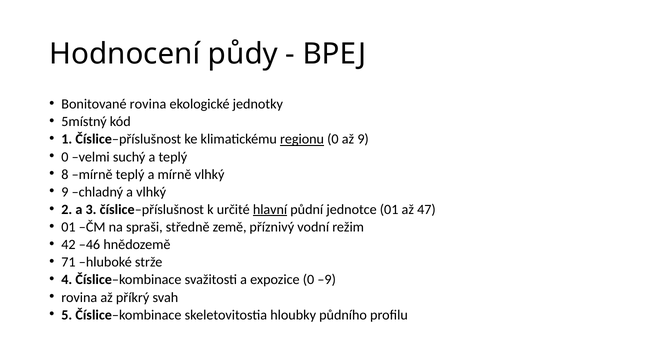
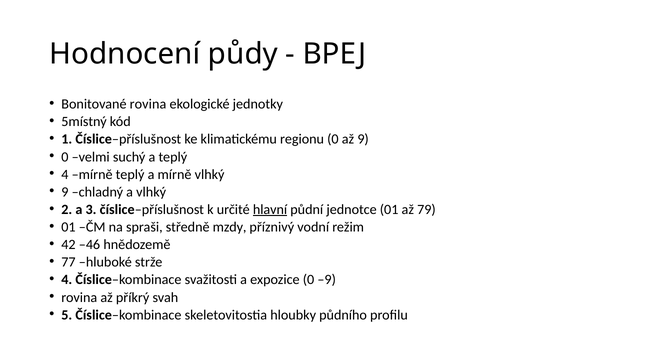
regionu underline: present -> none (302, 139)
8: 8 -> 4 (65, 175)
47: 47 -> 79 (426, 210)
země: země -> mzdy (230, 227)
71: 71 -> 77 (69, 263)
